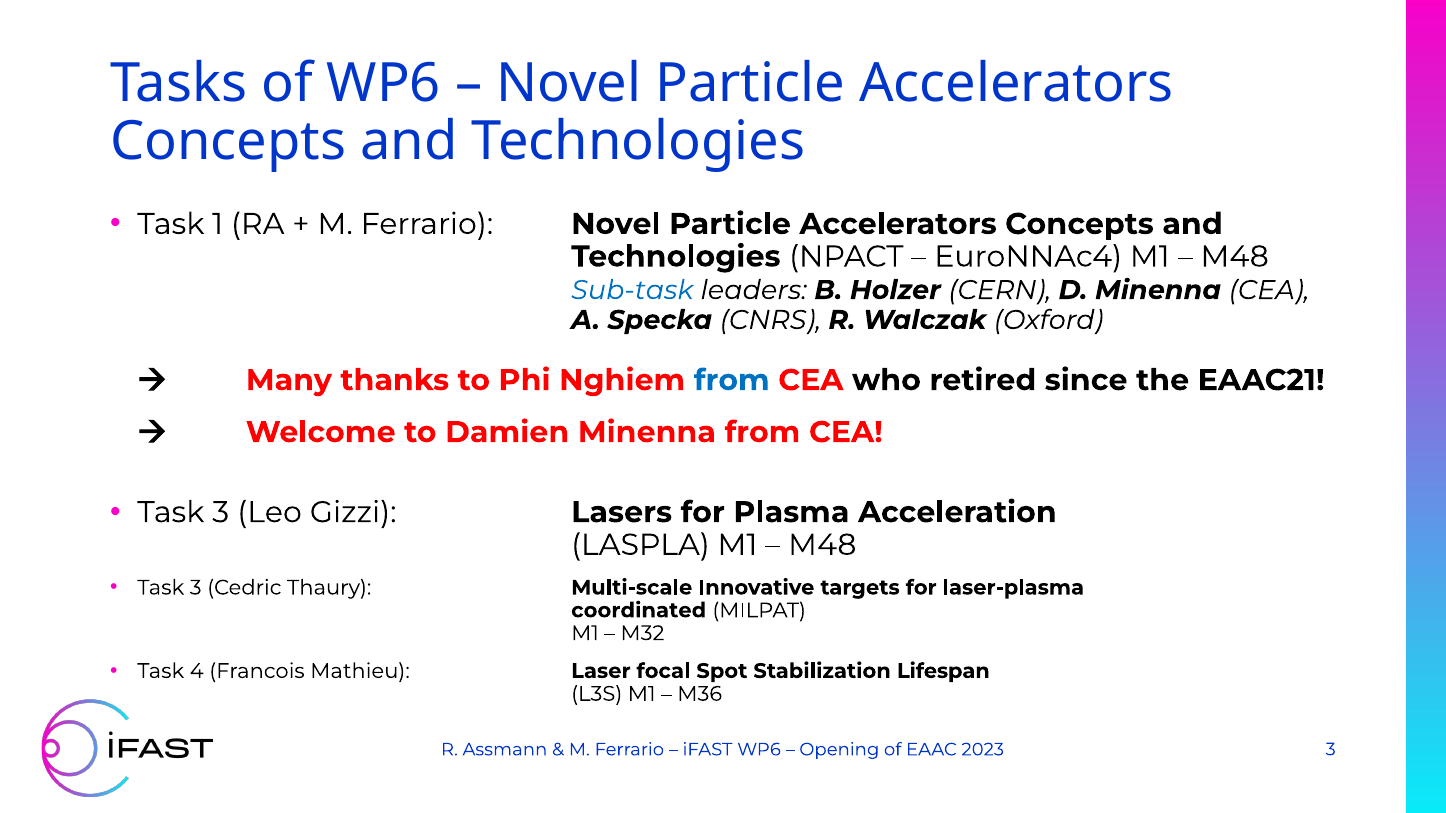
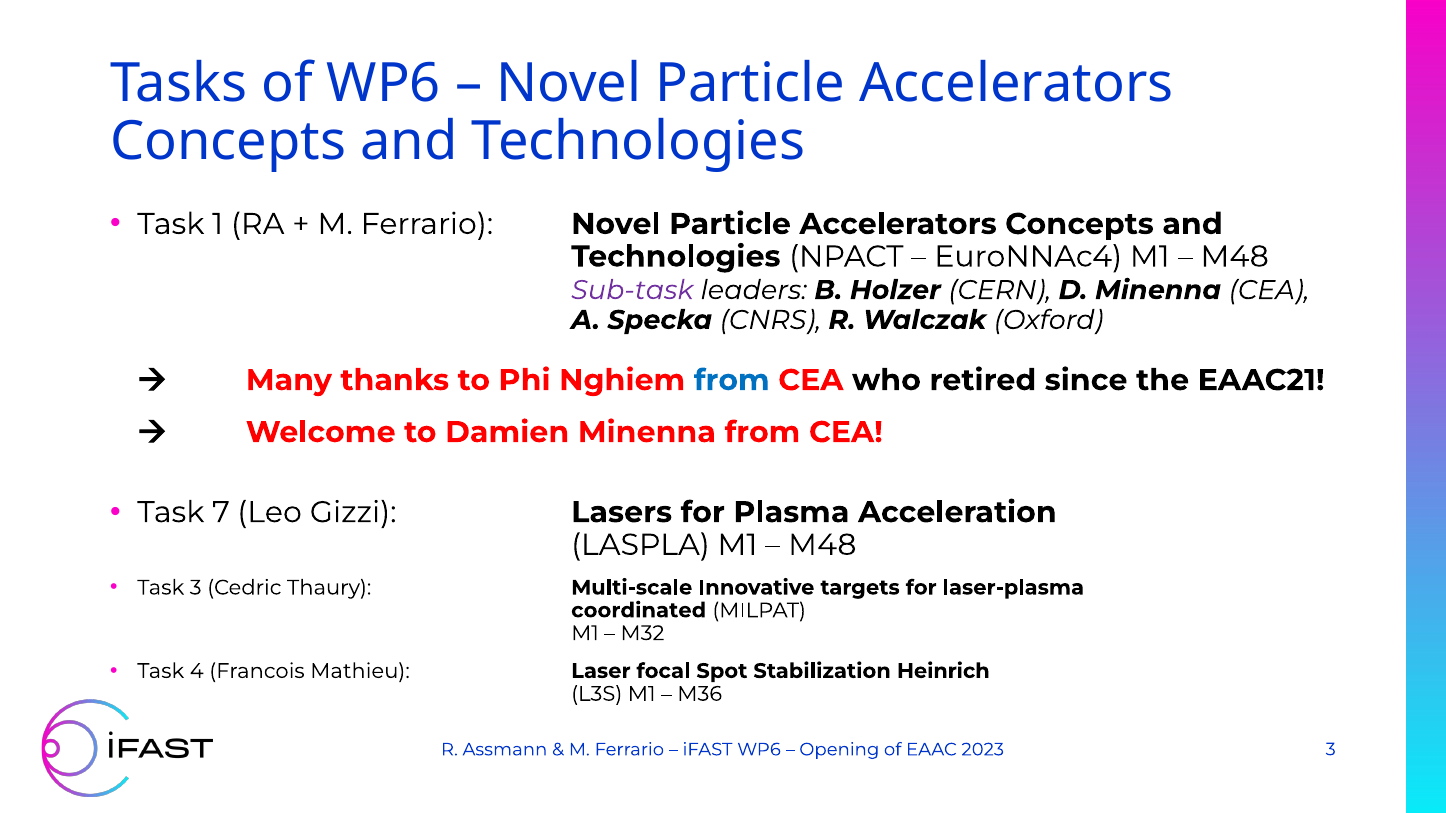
Sub-task colour: blue -> purple (632, 290)
3: 3 -> 7 (221, 513)
Lifespan: Lifespan -> Heinrich (943, 671)
